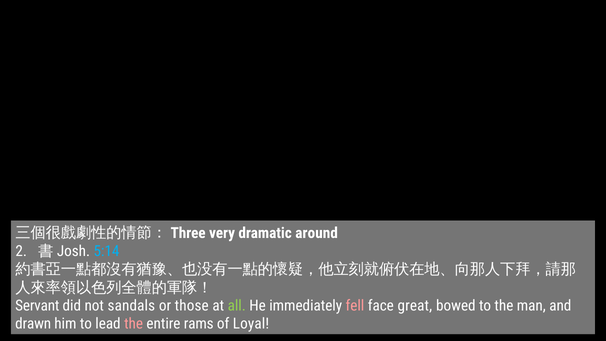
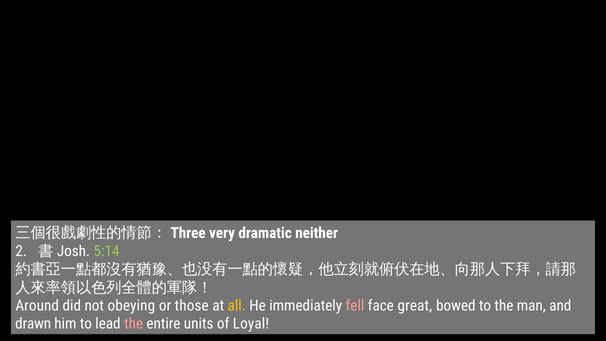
around: around -> neither (317, 233)
5:14 colour: light blue -> light green (106, 251)
Servant: Servant -> Around (37, 306)
sandals: sandals -> obeying (131, 306)
all colour: light green -> yellow (237, 306)
rams: rams -> units (199, 324)
